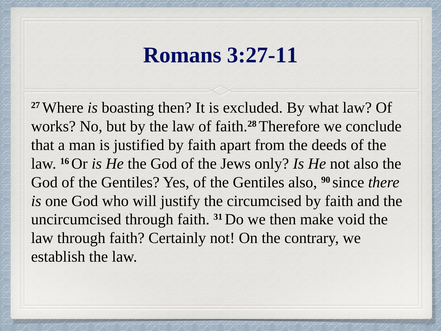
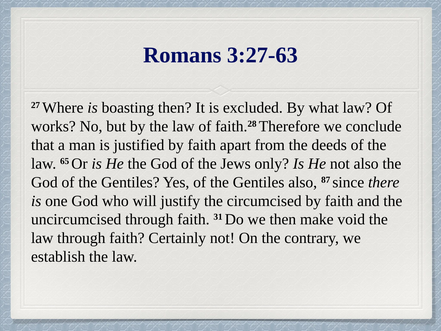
3:27-11: 3:27-11 -> 3:27-63 (262, 55)
16: 16 -> 65 (65, 161)
90: 90 -> 87 (326, 180)
